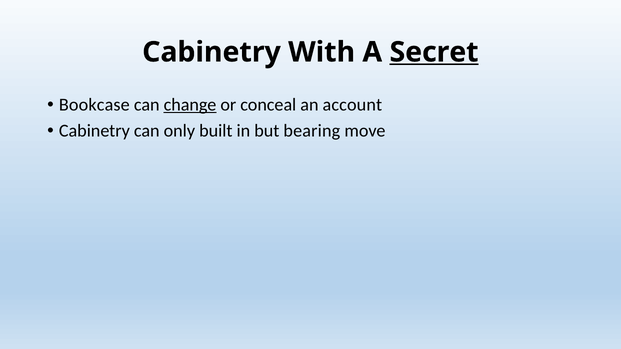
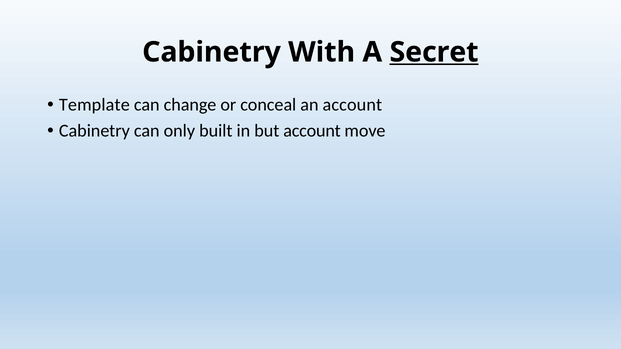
Bookcase: Bookcase -> Template (94, 105)
change underline: present -> none (190, 105)
but bearing: bearing -> account (312, 131)
